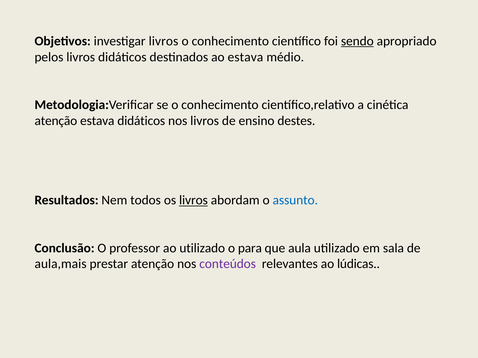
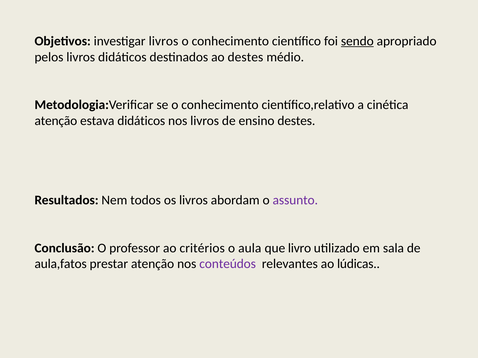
ao estava: estava -> destes (245, 57)
livros underline: present -> none (193, 201)
assunto colour: blue -> purple (295, 201)
ao utilizado: utilizado -> critérios (202, 248)
para: para -> aula (250, 248)
aula: aula -> livro (300, 248)
aula,mais: aula,mais -> aula,fatos (61, 264)
